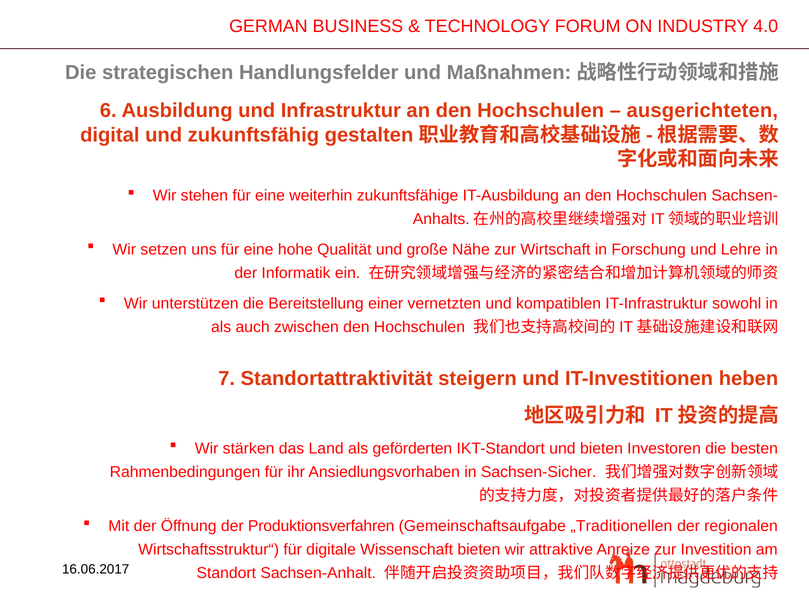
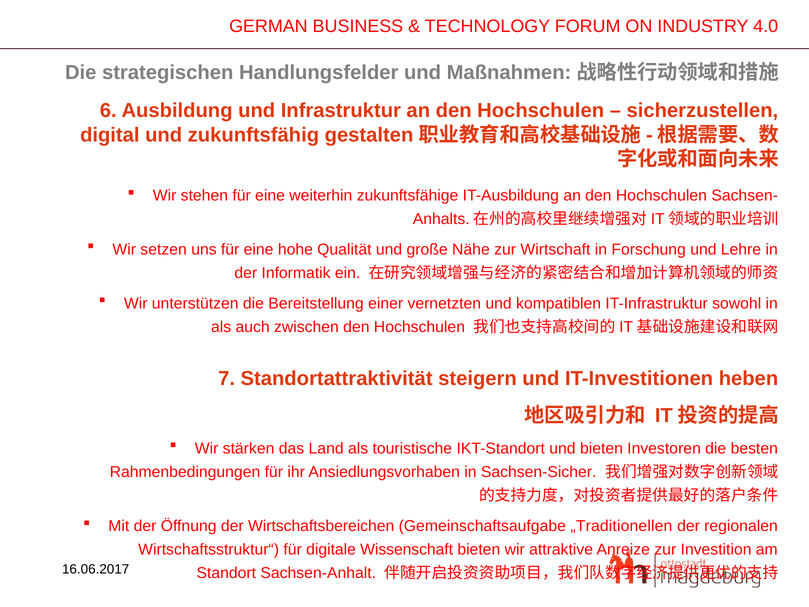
ausgerichteten: ausgerichteten -> sicherzustellen (702, 111)
geförderten: geförderten -> touristische (412, 448)
Produktionsverfahren: Produktionsverfahren -> Wirtschaftsbereichen (321, 526)
